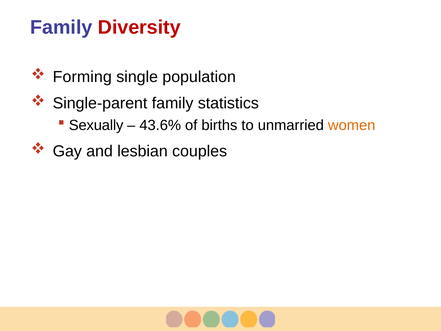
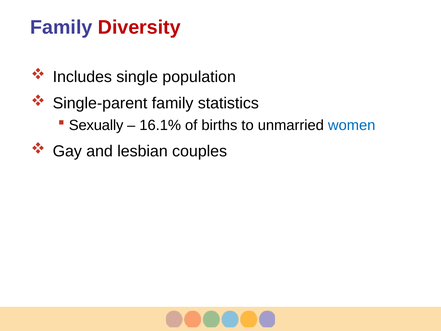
Forming: Forming -> Includes (82, 77)
43.6%: 43.6% -> 16.1% (160, 125)
women colour: orange -> blue (352, 125)
